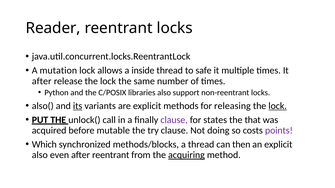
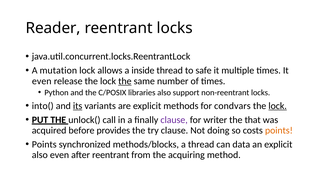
after: after -> even (42, 81)
the underline: none -> present (125, 81)
also(: also( -> into( (43, 106)
releasing: releasing -> condvars (232, 106)
states: states -> writer (215, 120)
mutable: mutable -> provides (113, 131)
points colour: purple -> orange (279, 131)
Which: Which -> Points (44, 145)
then: then -> data (241, 145)
acquiring underline: present -> none (186, 155)
